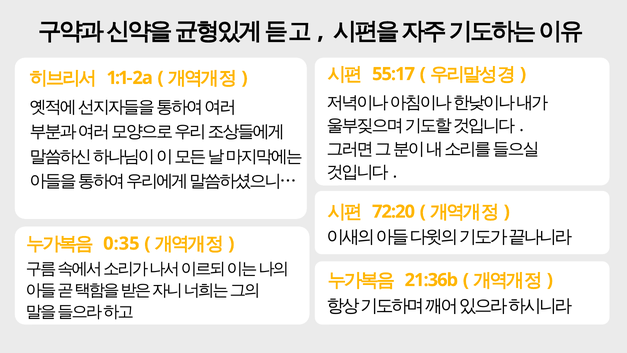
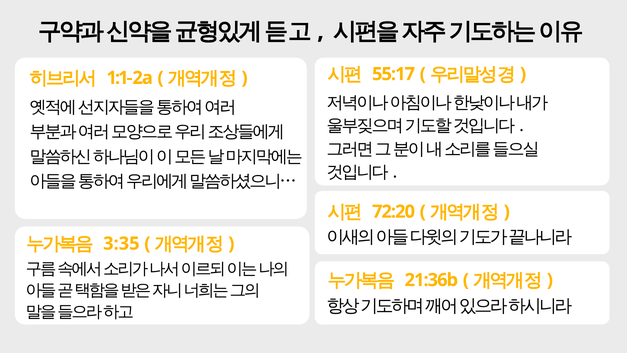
0:35: 0:35 -> 3:35 (121, 243)
